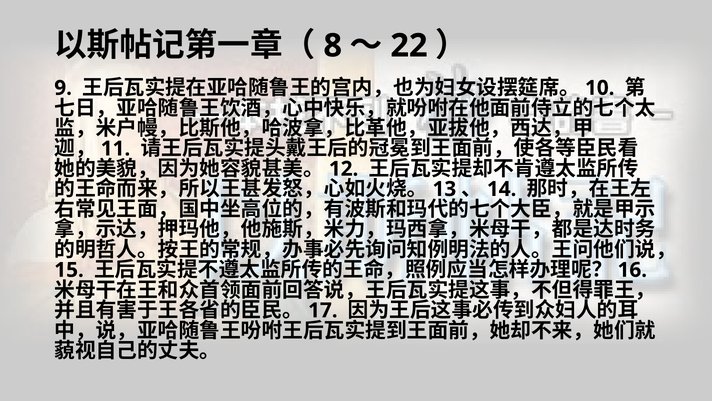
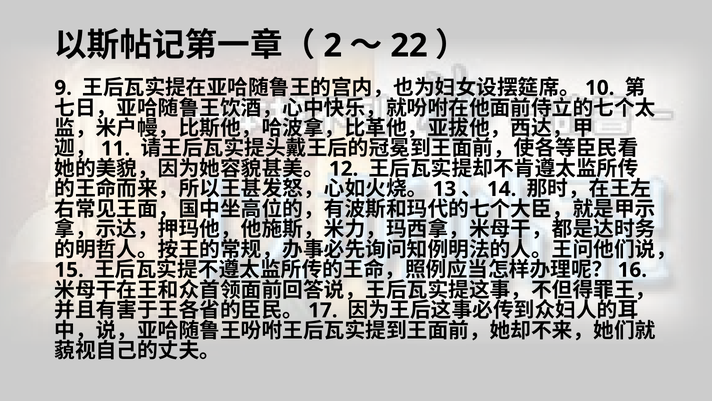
8: 8 -> 2 (333, 46)
